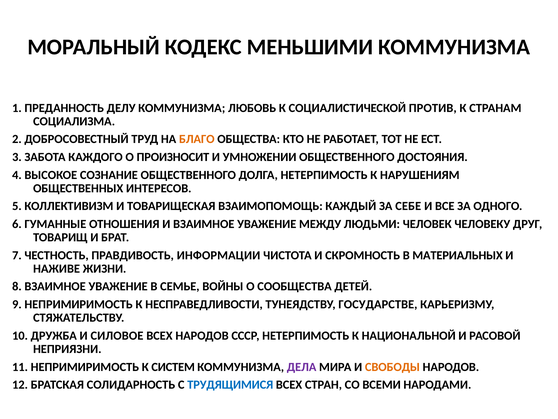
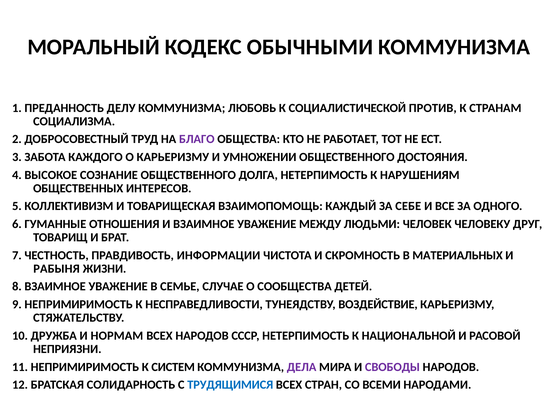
МЕНЬШИМИ: МЕНЬШИМИ -> ОБЫЧНЫМИ (310, 47)
БЛАГО colour: orange -> purple (197, 139)
О ПРОИЗНОСИТ: ПРОИЗНОСИТ -> КАРЬЕРИЗМУ (173, 157)
НАЖИВЕ: НАЖИВЕ -> РАБЫНЯ (57, 268)
ВОЙНЫ: ВОЙНЫ -> СЛУЧАЕ (223, 286)
ГОСУДАРСТВЕ: ГОСУДАРСТВЕ -> ВОЗДЕЙСТВИЕ (378, 304)
СИЛОВОЕ: СИЛОВОЕ -> НОРМАМ (117, 335)
СВОБОДЫ colour: orange -> purple (392, 366)
